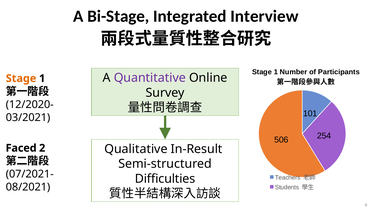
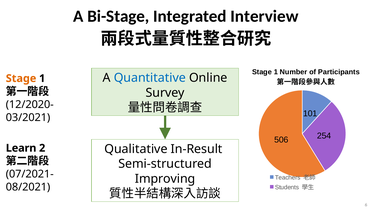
Quantitative colour: purple -> blue (150, 78)
Faced: Faced -> Learn (21, 148)
Difficulties: Difficulties -> Improving (165, 179)
